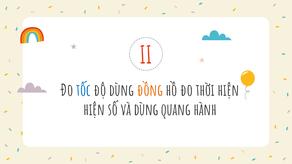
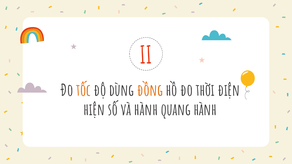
tốc colour: blue -> orange (83, 91)
thời hiện: hiện -> điện (229, 91)
và dùng: dùng -> hành (146, 110)
